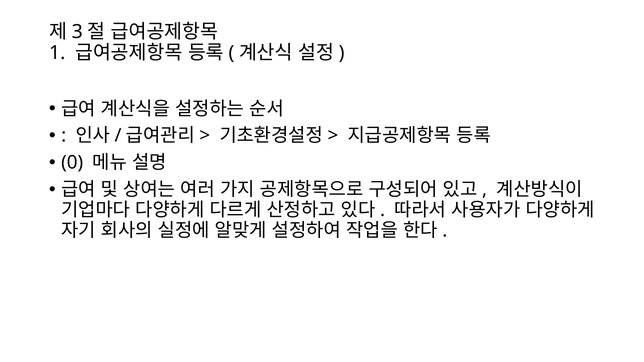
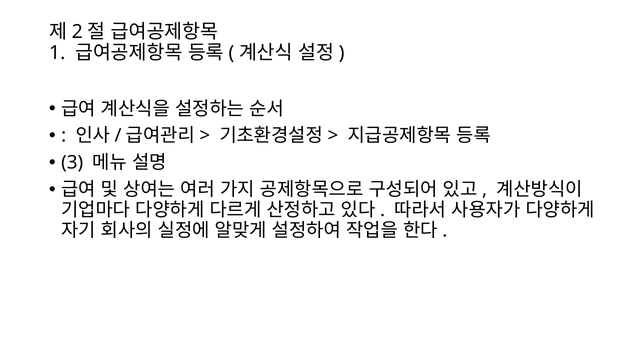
3: 3 -> 2 (77, 32)
0: 0 -> 3 (72, 163)
